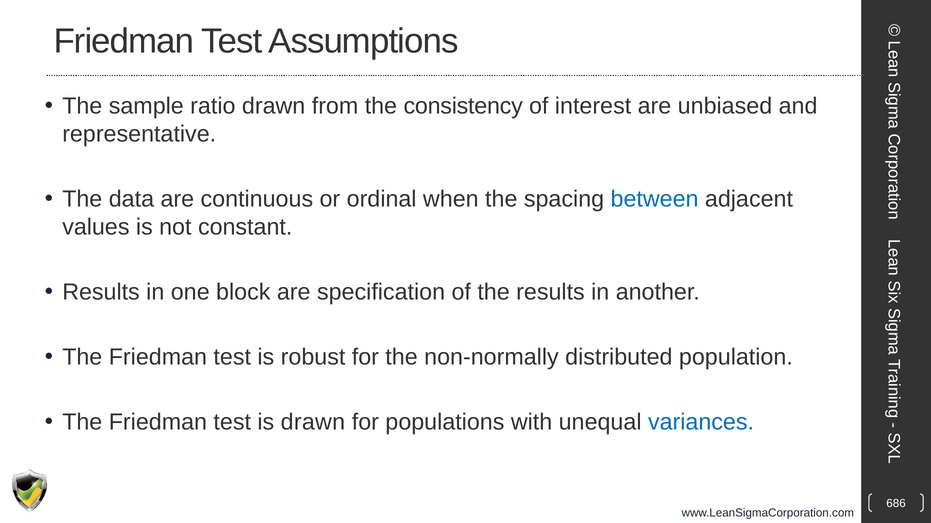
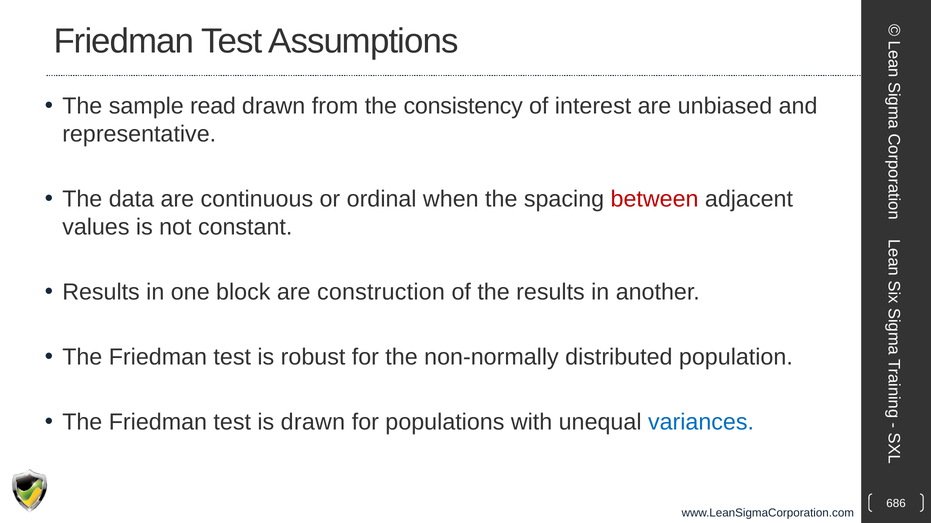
ratio: ratio -> read (213, 106)
between colour: blue -> red (655, 199)
specification: specification -> construction (381, 293)
